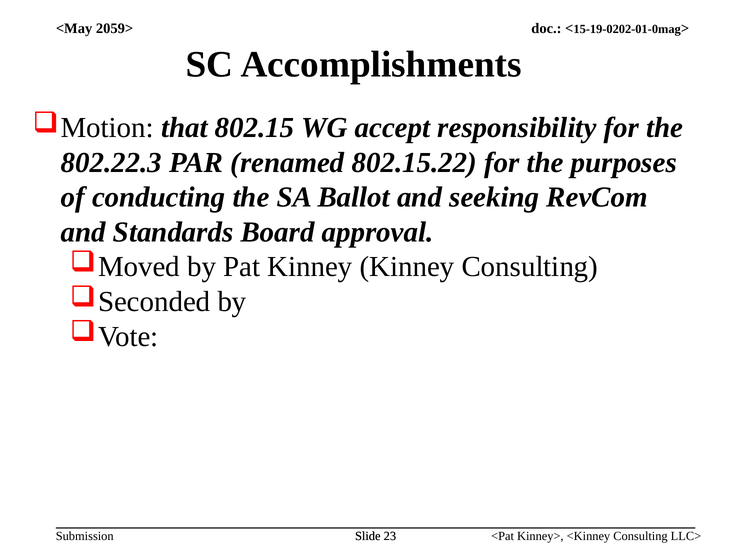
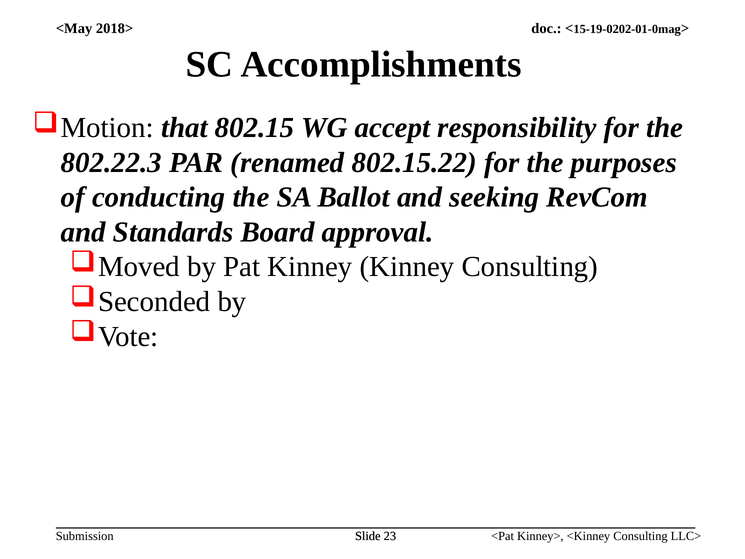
2059>: 2059> -> 2018> (115, 29)
